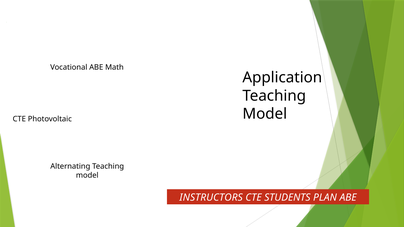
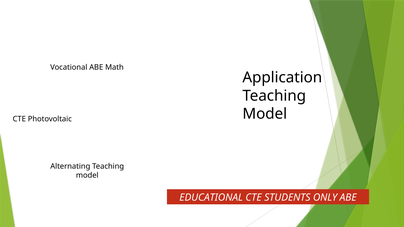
INSTRUCTORS: INSTRUCTORS -> EDUCATIONAL (211, 198)
PLAN: PLAN -> ONLY (325, 198)
